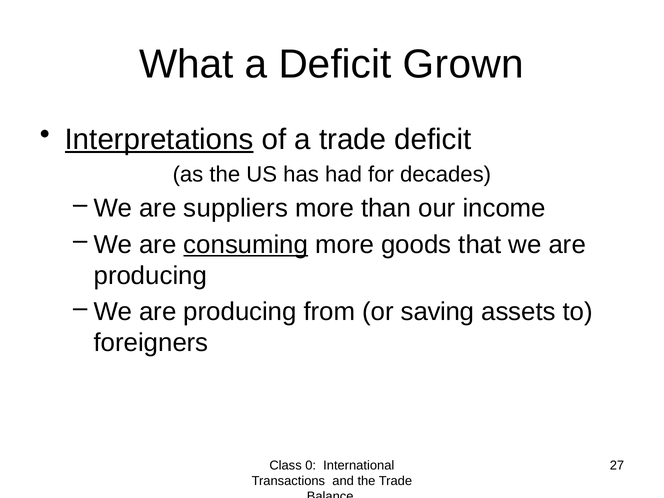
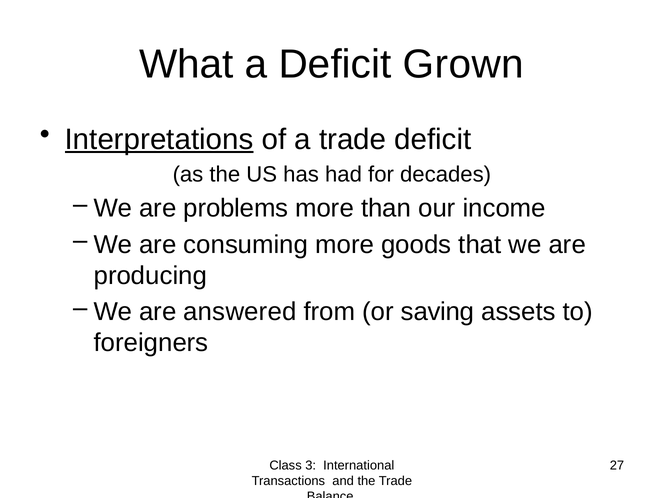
suppliers: suppliers -> problems (236, 208)
consuming underline: present -> none (246, 245)
producing: producing -> answered (240, 312)
0: 0 -> 3 (311, 465)
